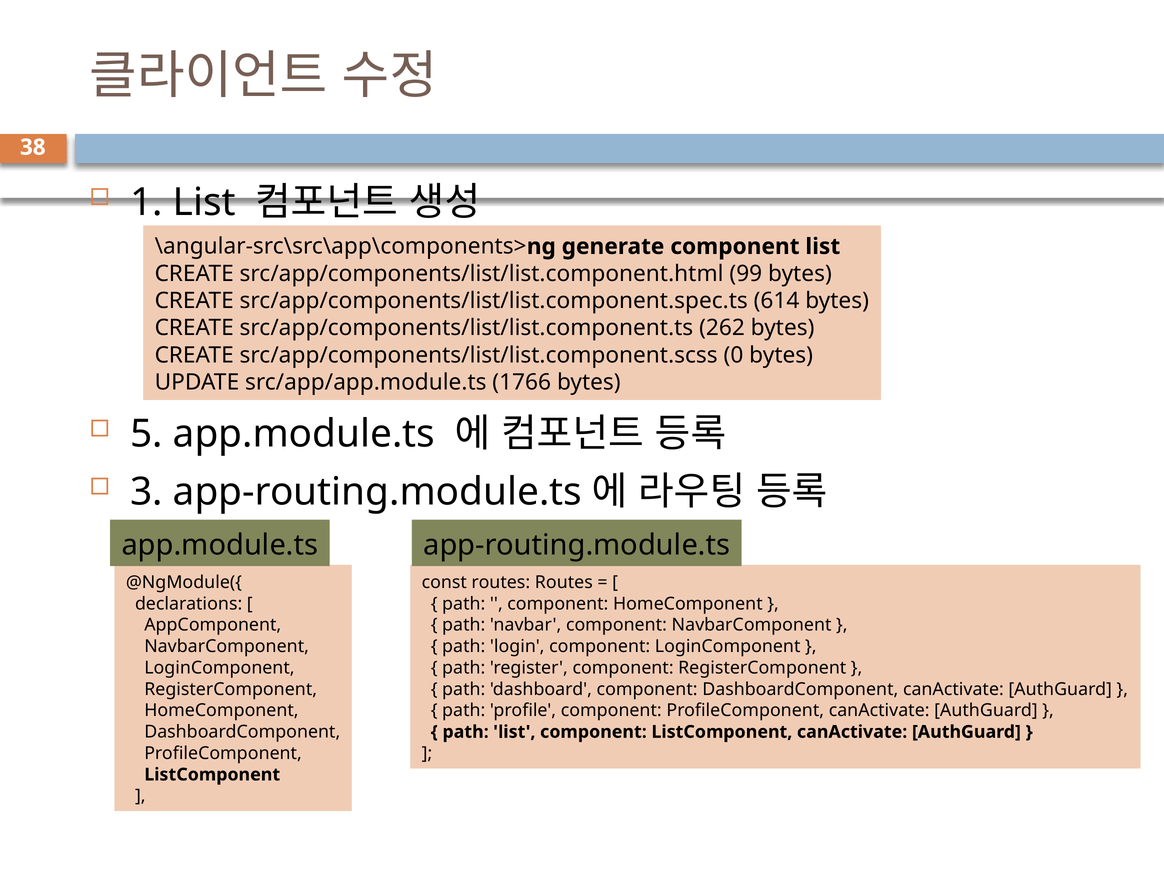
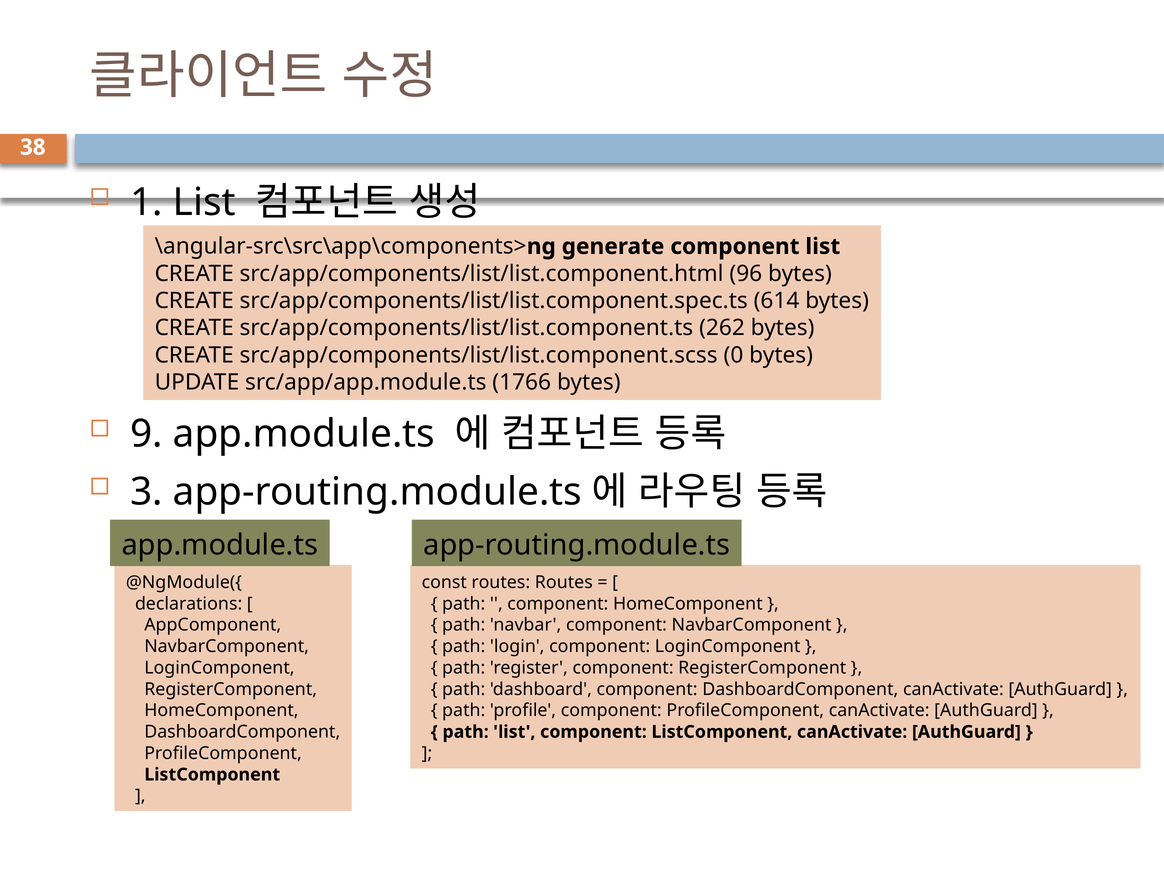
99: 99 -> 96 (746, 274)
5: 5 -> 9 (146, 434)
